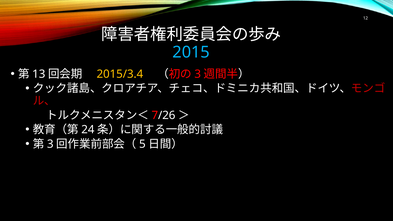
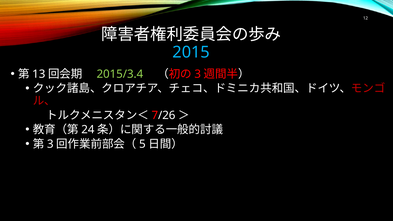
2015/3.4 colour: yellow -> light green (120, 74)
